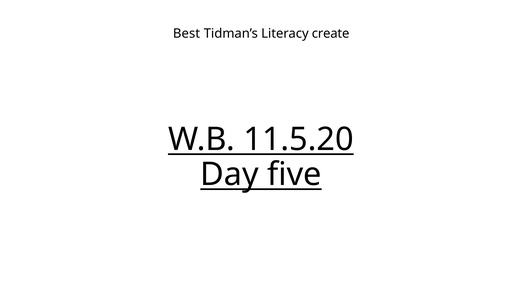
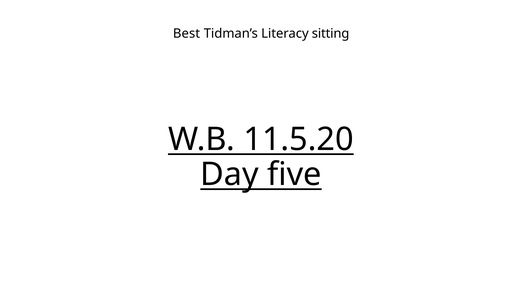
create: create -> sitting (331, 33)
